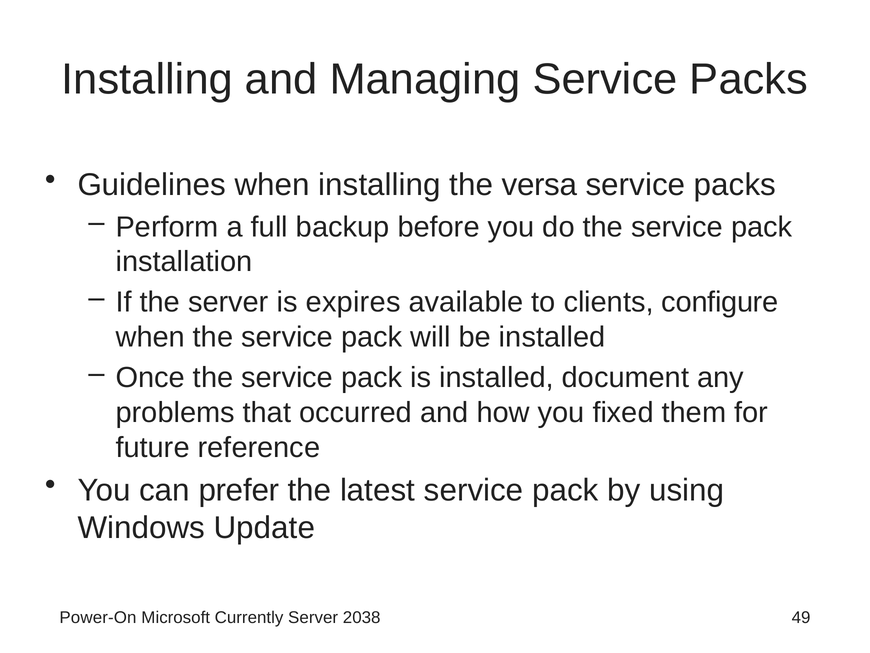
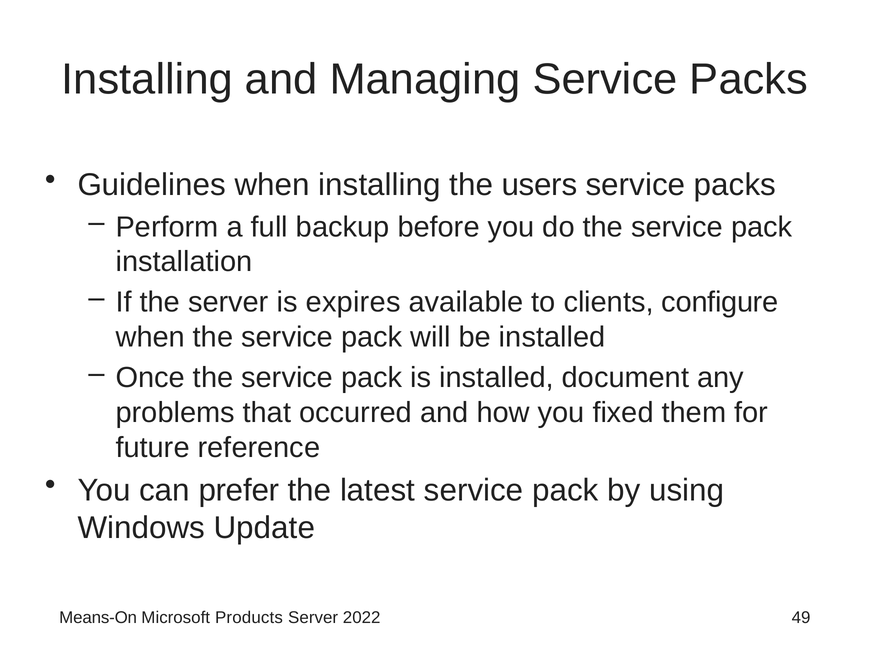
versa: versa -> users (540, 185)
Power-On: Power-On -> Means-On (98, 617)
Currently: Currently -> Products (249, 617)
2038: 2038 -> 2022 (362, 617)
